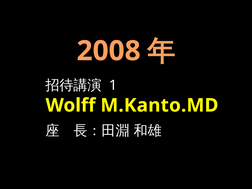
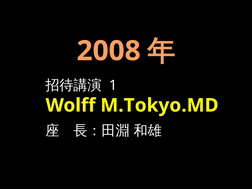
M.Kanto.MD: M.Kanto.MD -> M.Tokyo.MD (159, 105)
